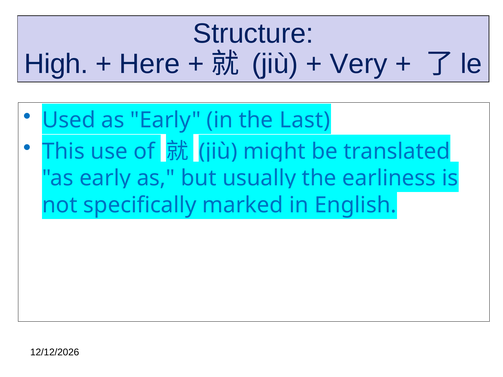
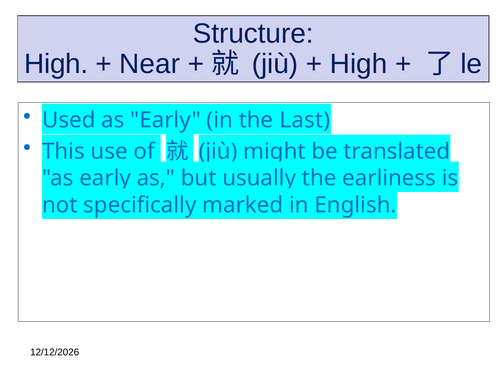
Here: Here -> Near (150, 64)
Very: Very -> High (359, 64)
